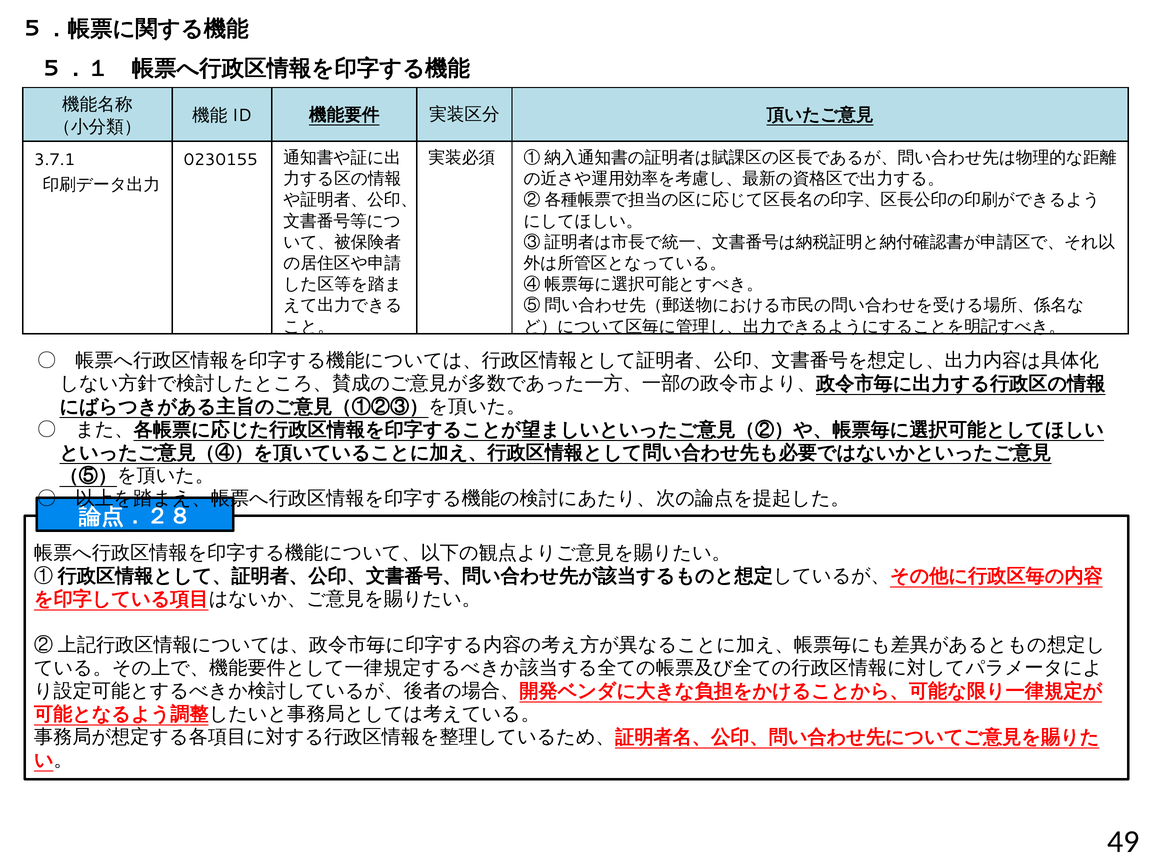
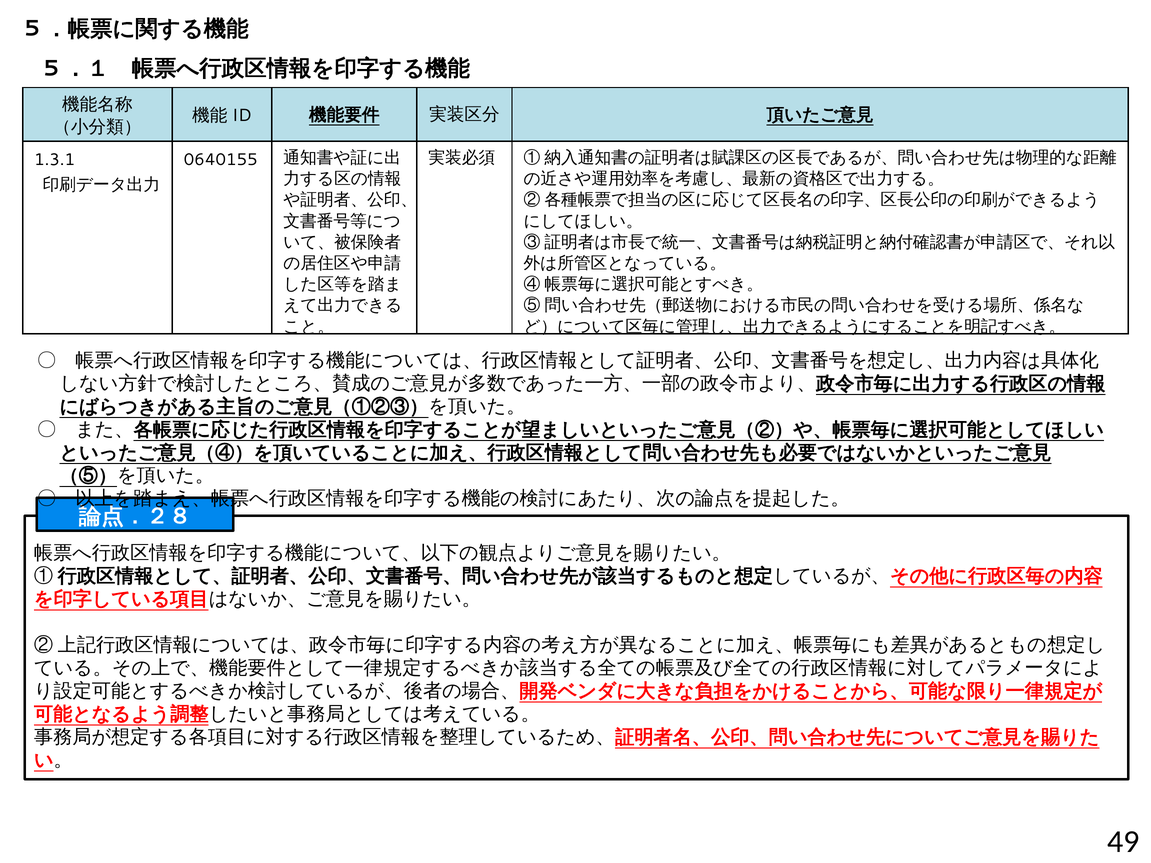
3.7.1: 3.7.1 -> 1.3.1 (55, 160)
0230155: 0230155 -> 0640155 (221, 160)
